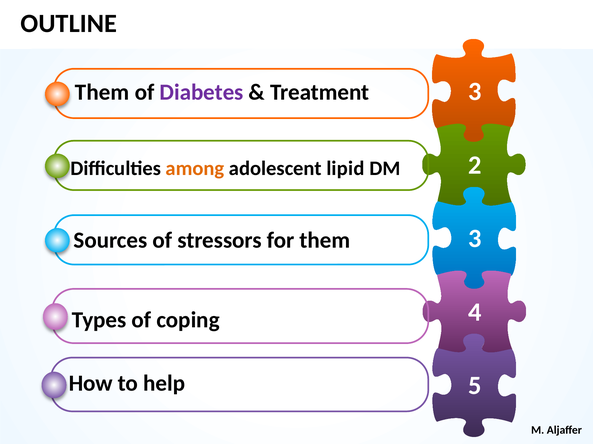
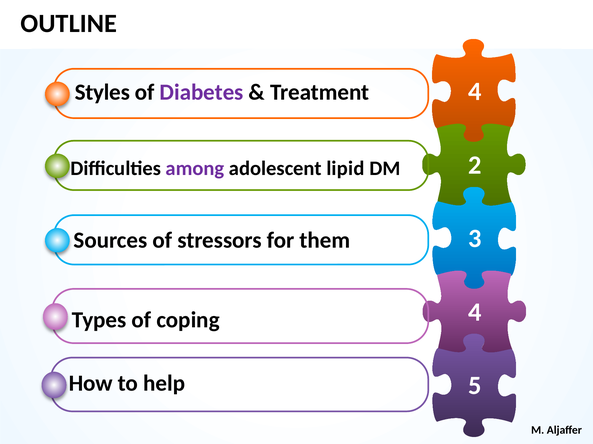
Them: Them -> Styles (102, 92)
Treatment 3: 3 -> 4 (475, 92)
among colour: orange -> purple (195, 169)
